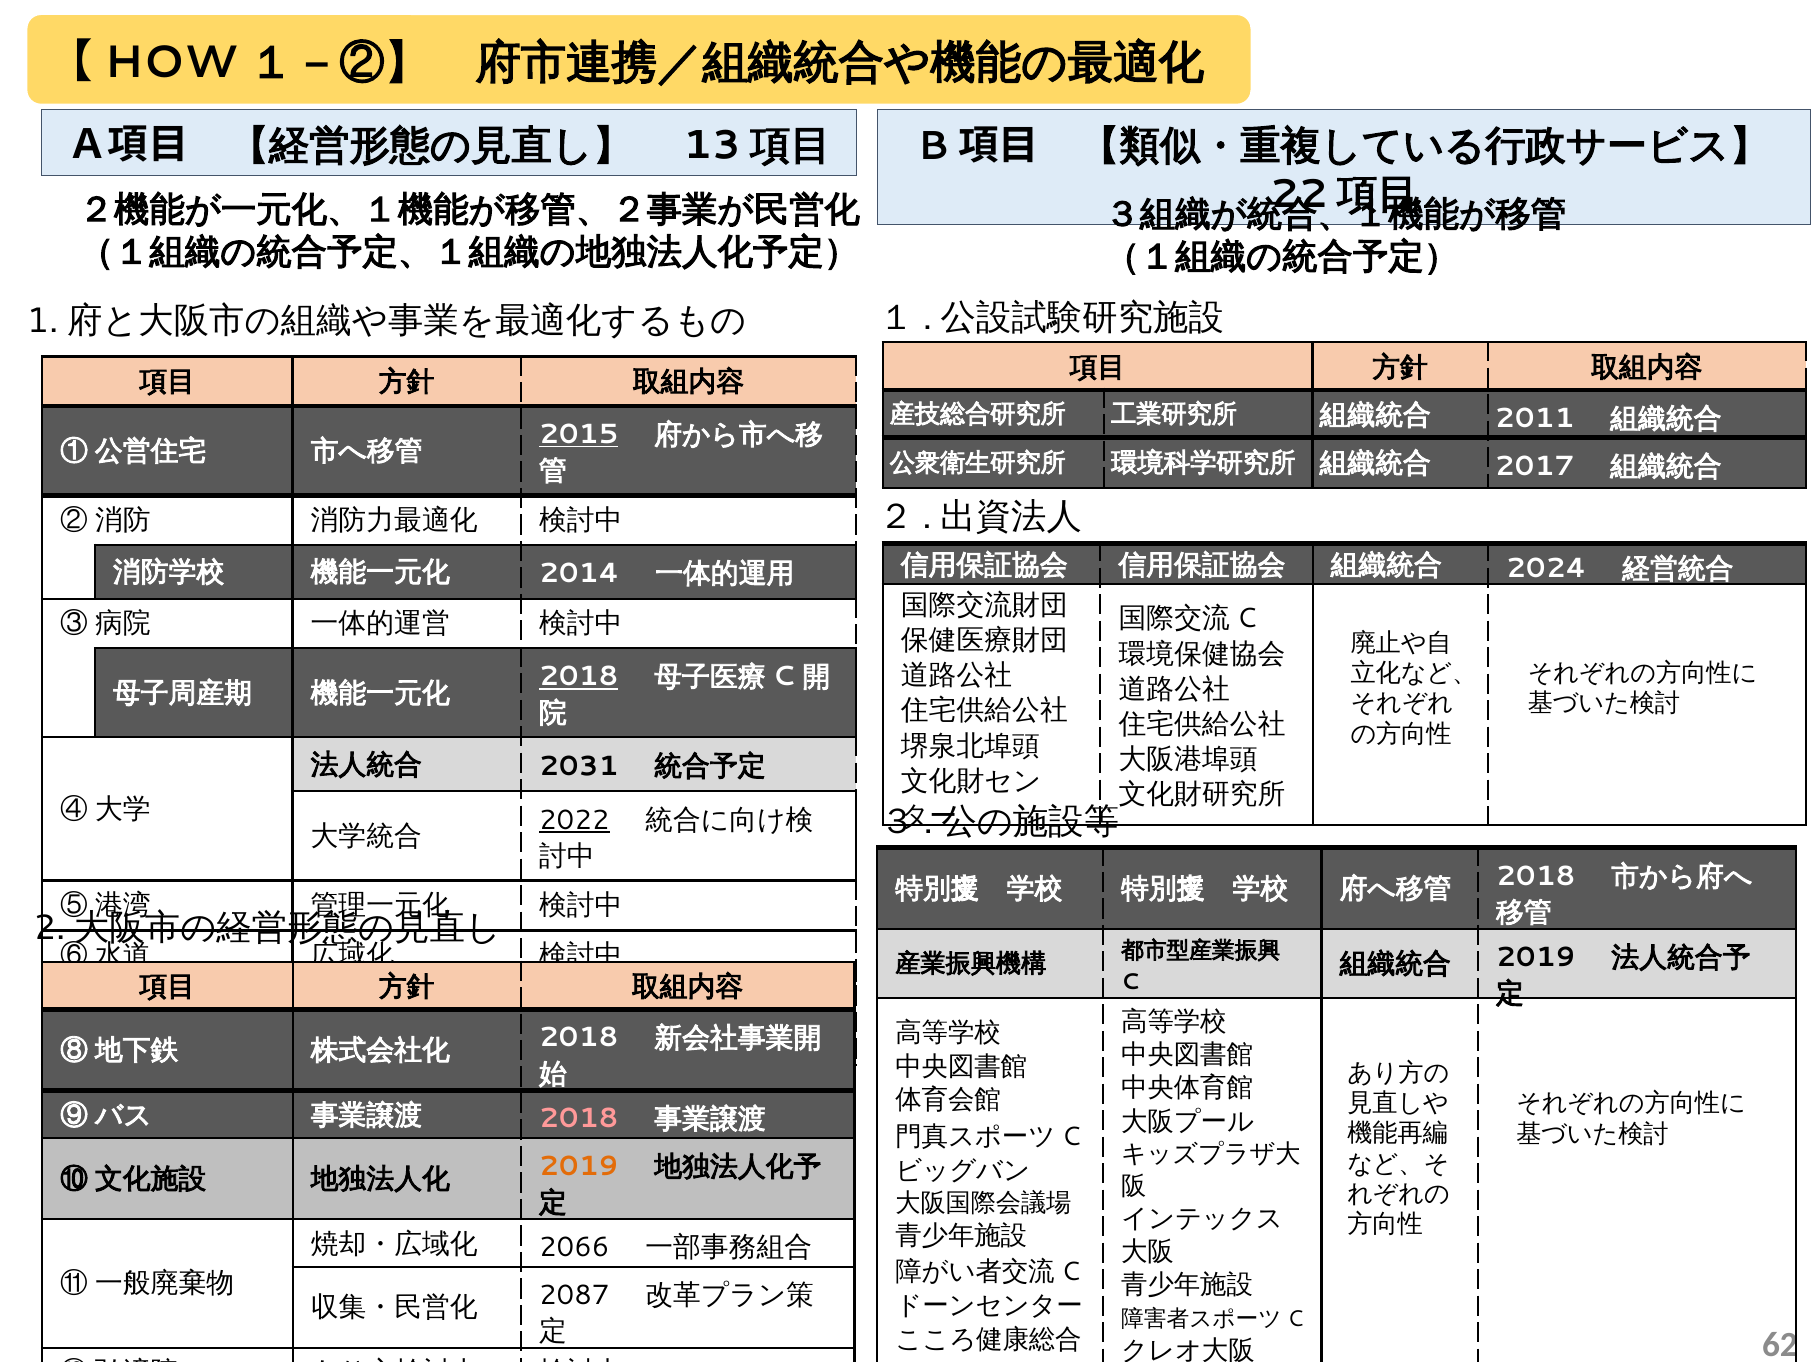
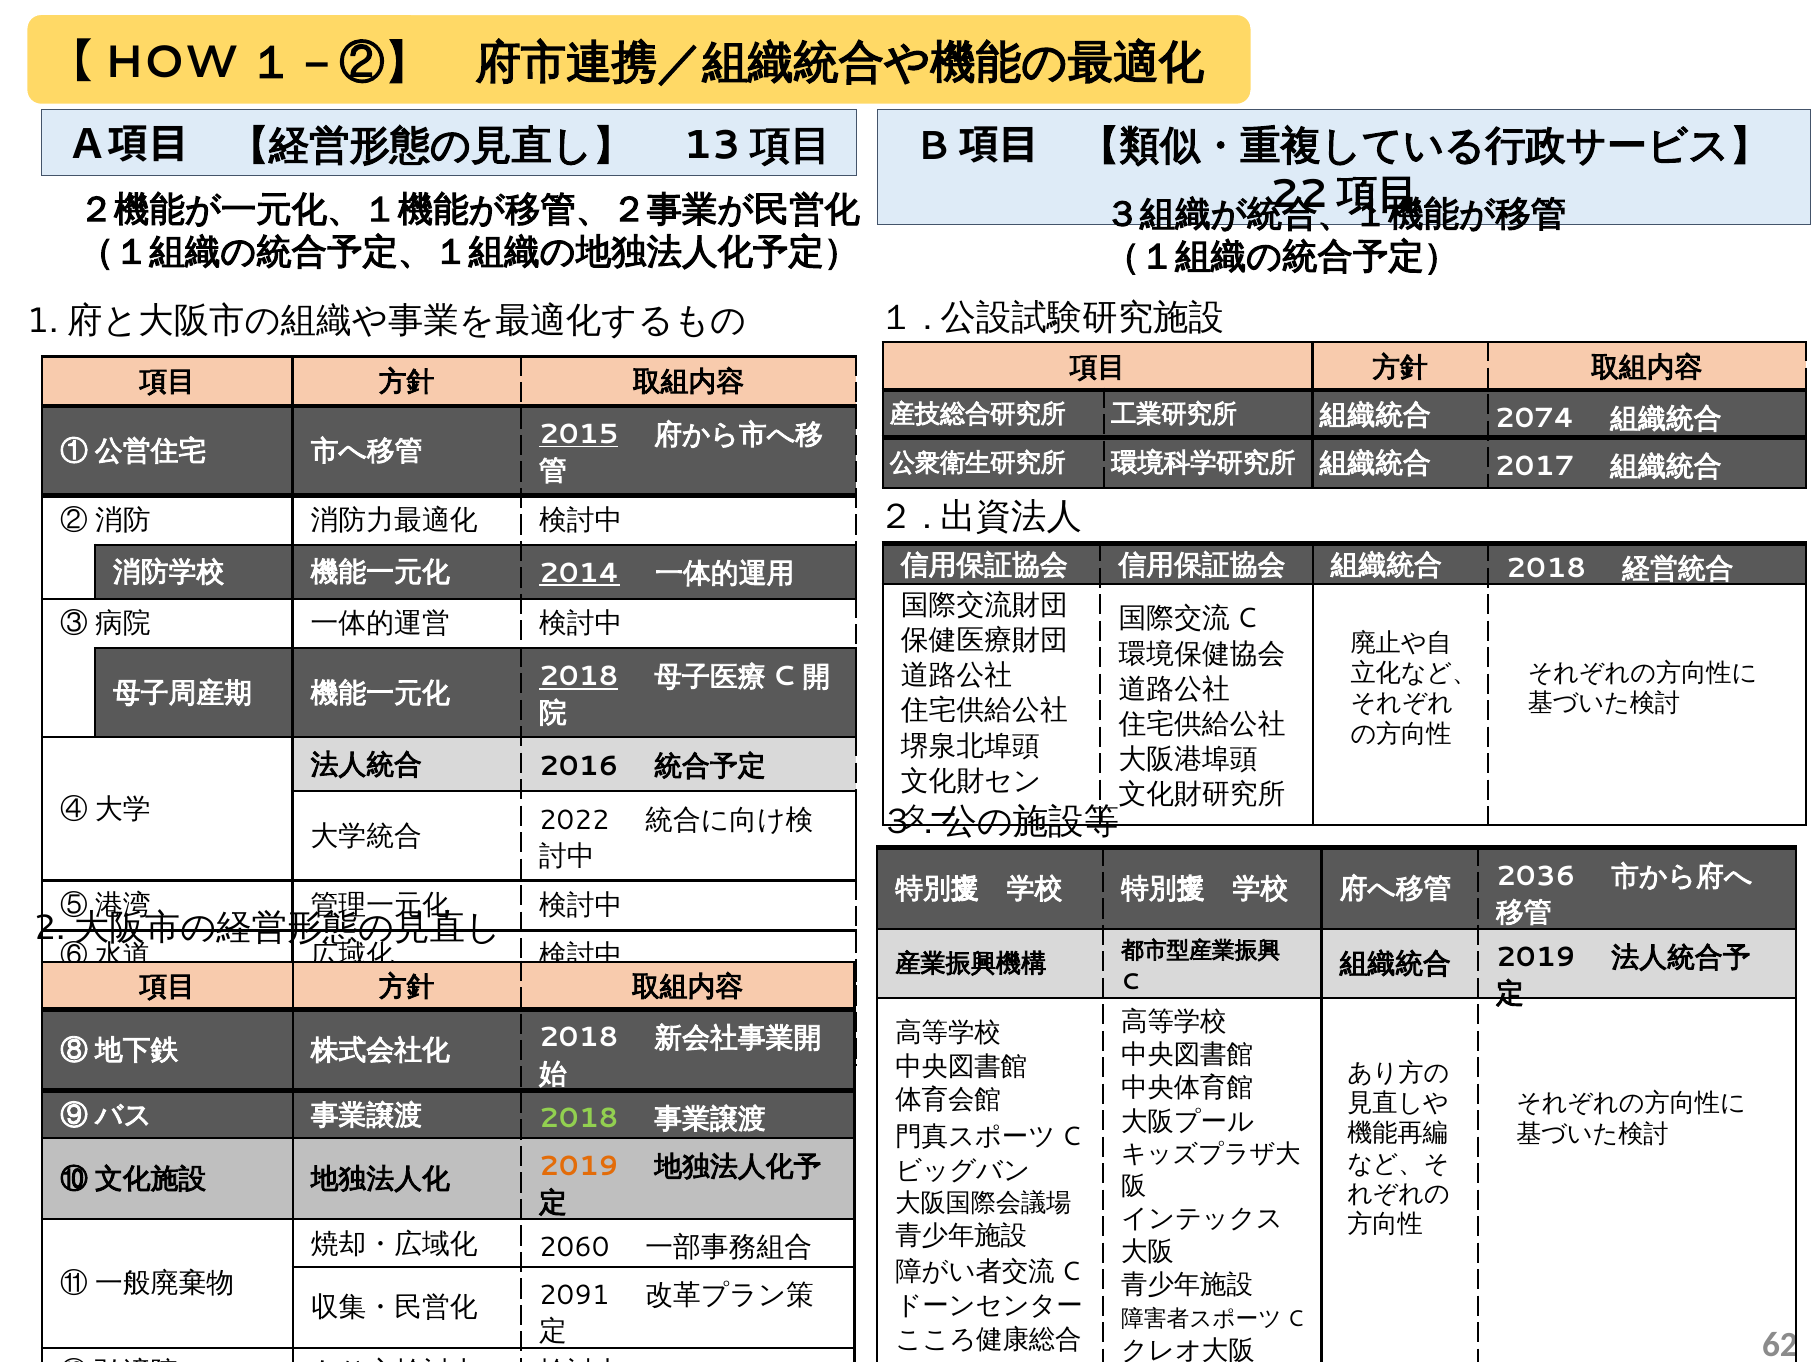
2011: 2011 -> 2074 (1535, 419)
2024: 2024 -> 2018 (1546, 569)
2014 underline: none -> present (579, 573)
2031: 2031 -> 2016 (579, 766)
2022 underline: present -> none (574, 820)
2018: 2018 -> 2036 (1536, 876)
2018 colour: pink -> light green (579, 1119)
2066: 2066 -> 2060 (574, 1248)
2087: 2087 -> 2091 (574, 1295)
